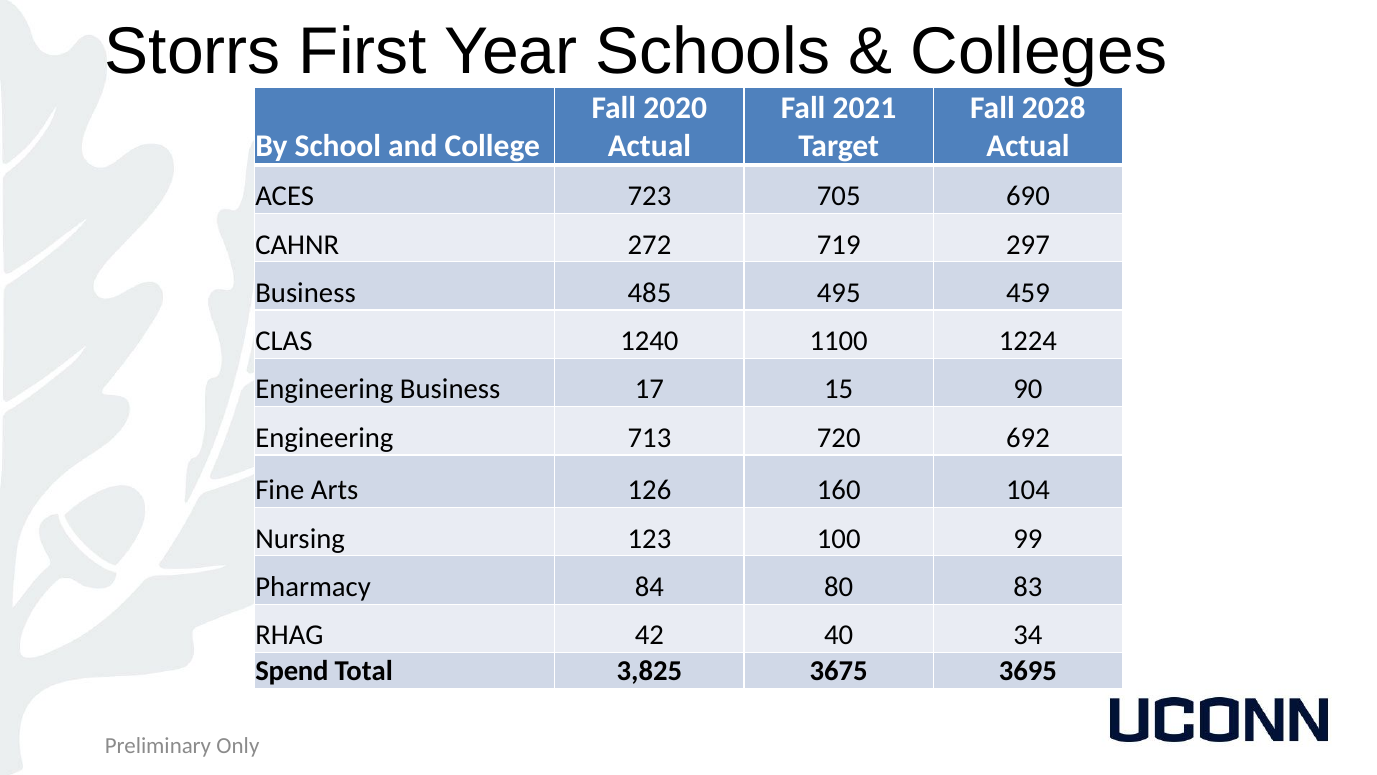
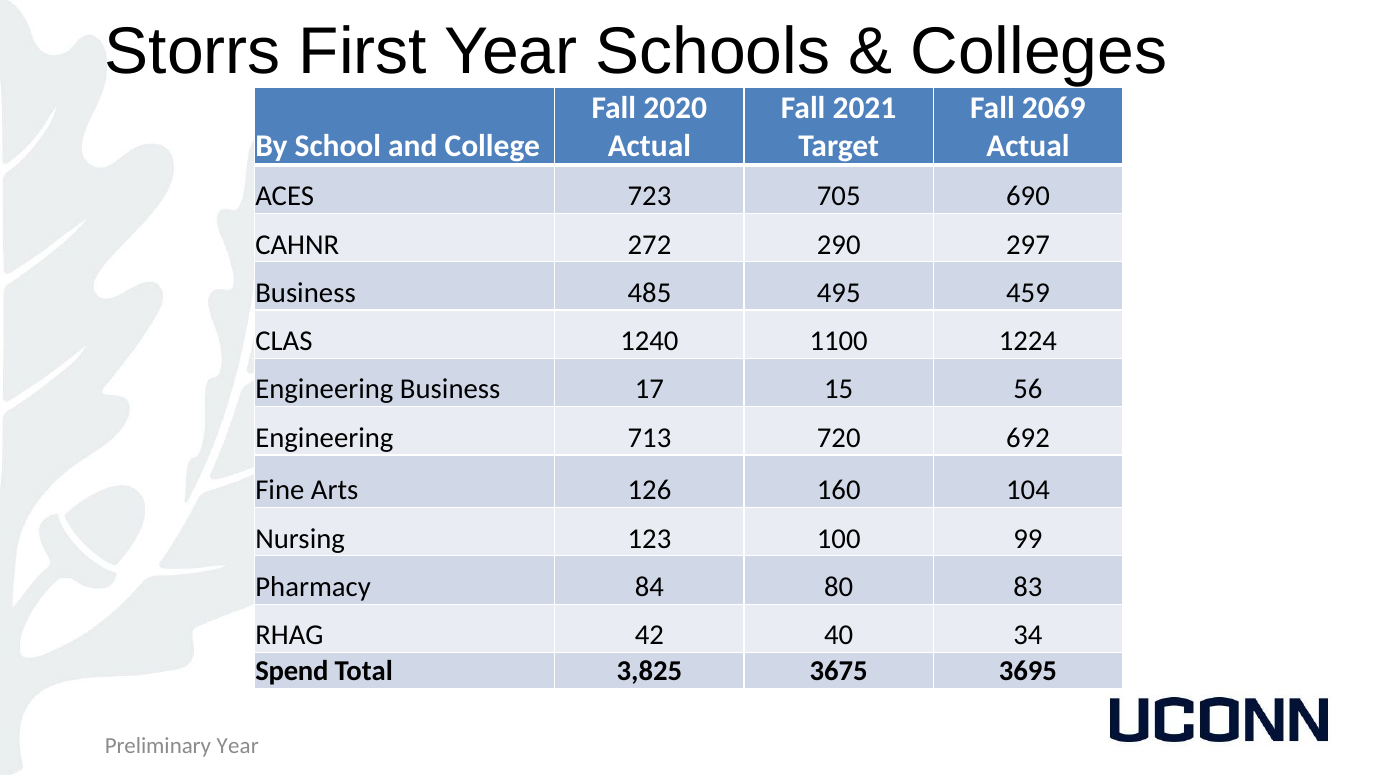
2028: 2028 -> 2069 (1054, 108)
719: 719 -> 290 (839, 244)
90: 90 -> 56 (1028, 389)
Preliminary Only: Only -> Year (238, 745)
